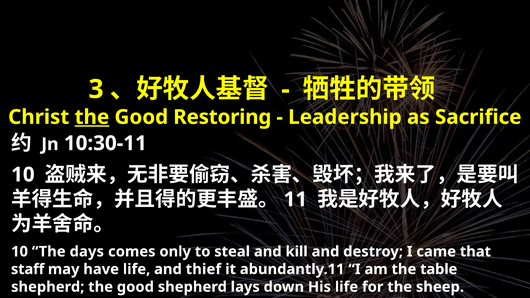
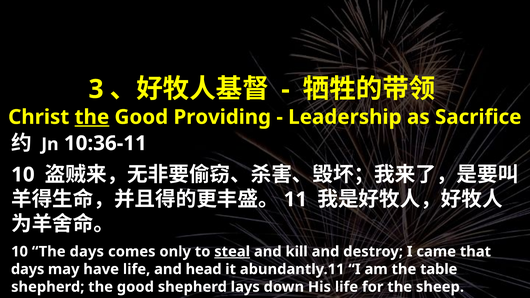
Restoring: Restoring -> Providing (222, 117)
10:30-11: 10:30-11 -> 10:36-11 (105, 143)
steal underline: none -> present (232, 252)
staff: staff -> days (28, 269)
thief: thief -> head (204, 269)
